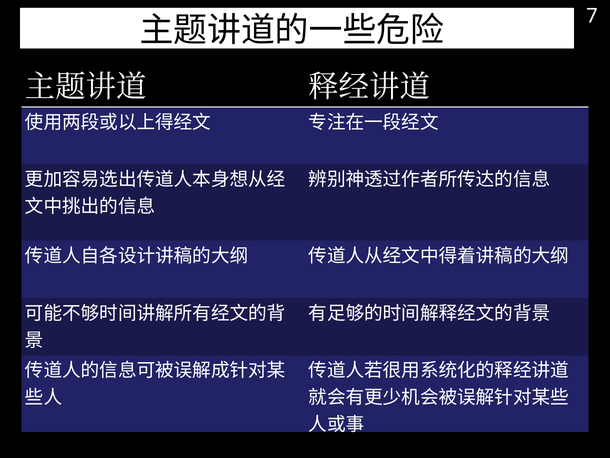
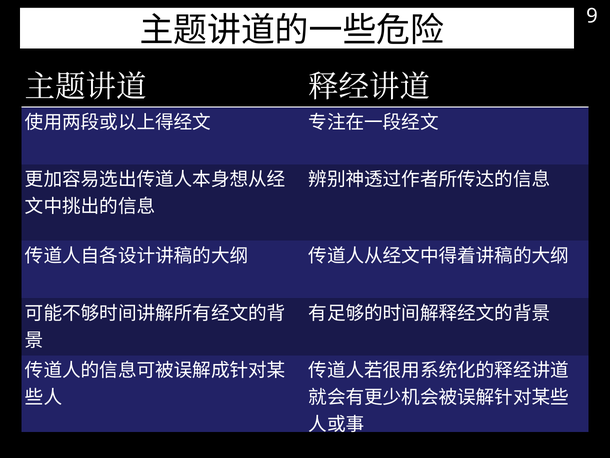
7: 7 -> 9 (592, 16)
